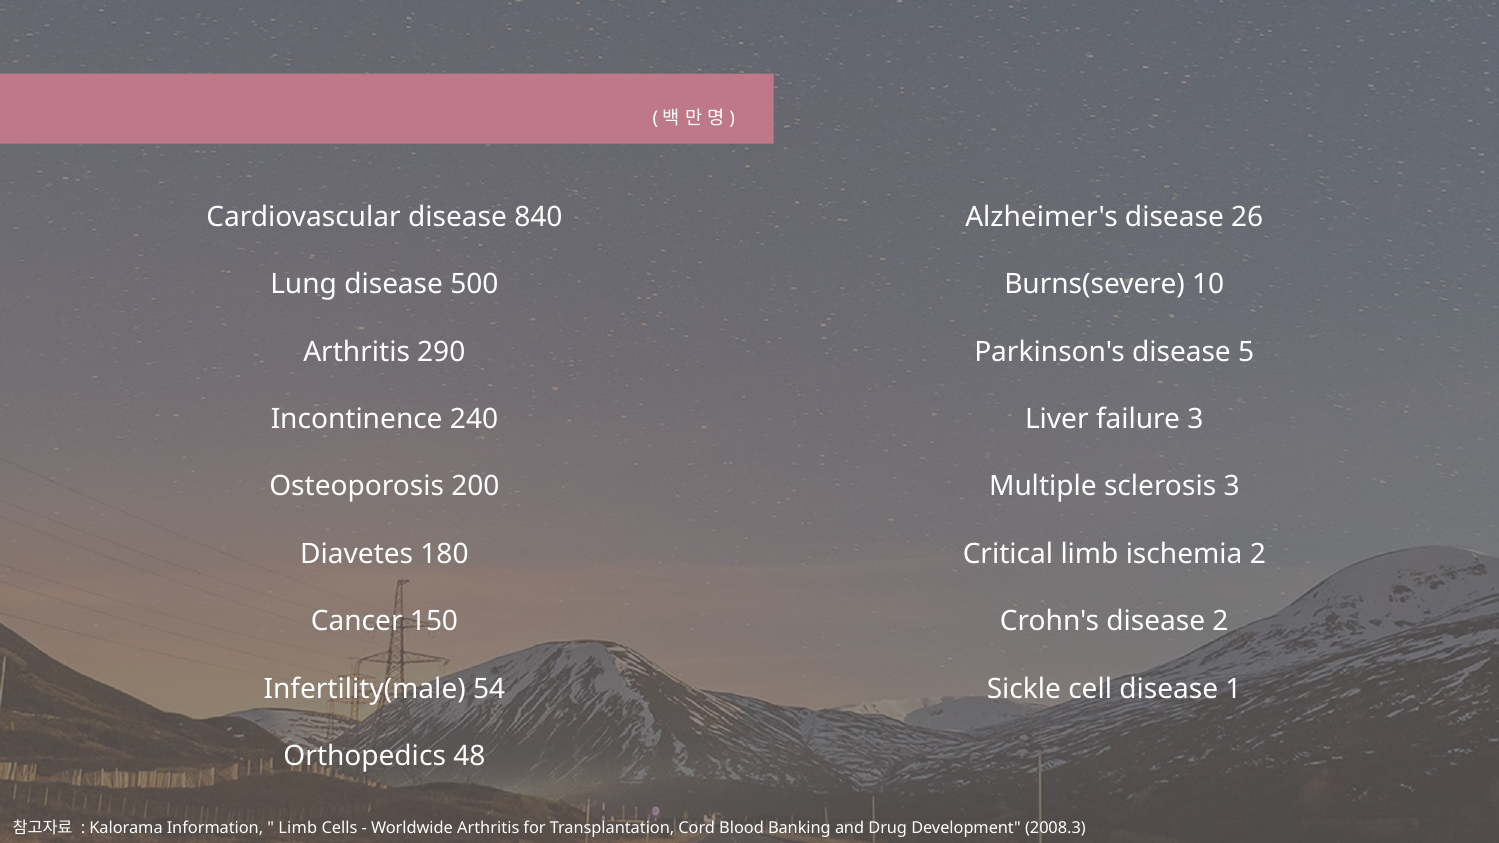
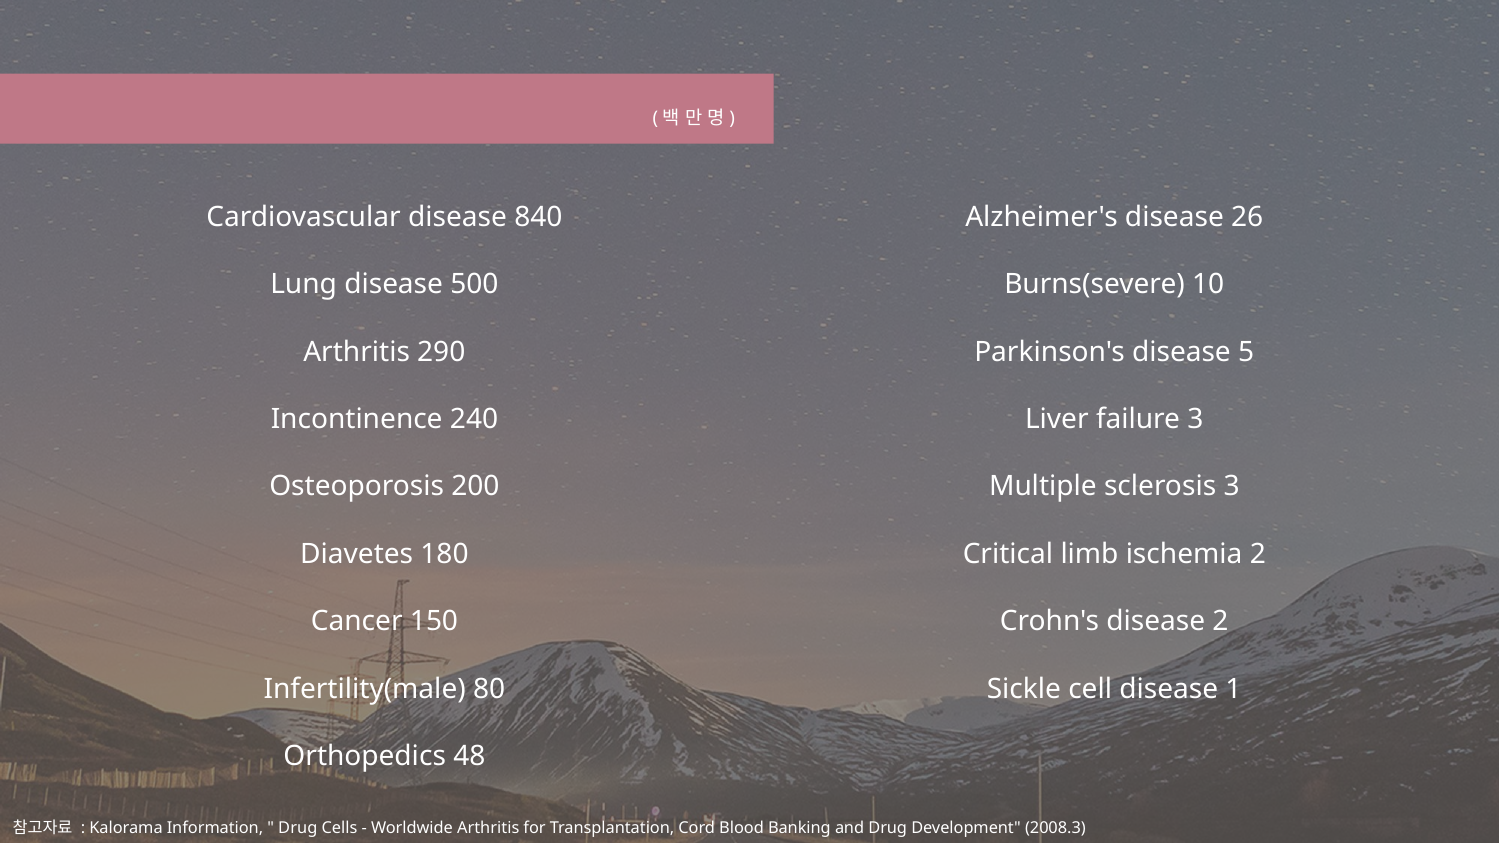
54: 54 -> 80 (489, 689)
Limb: Limb -> Drug (298, 828)
